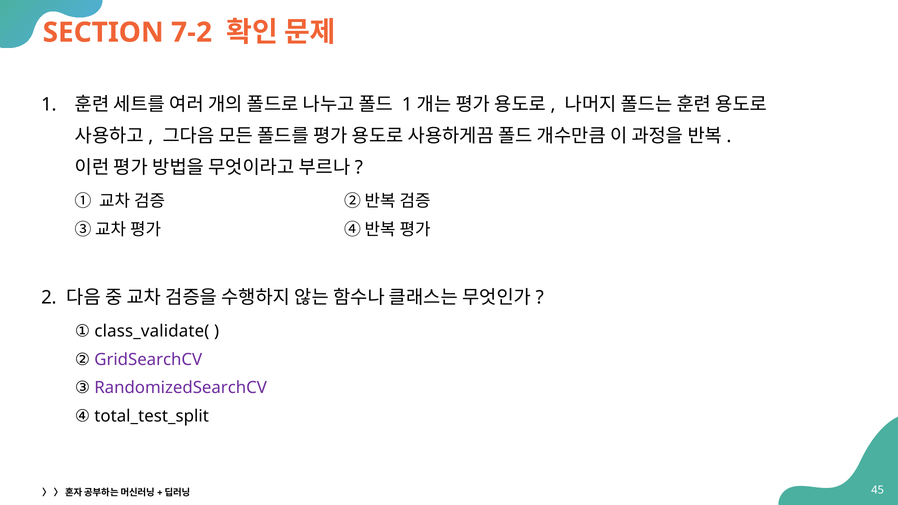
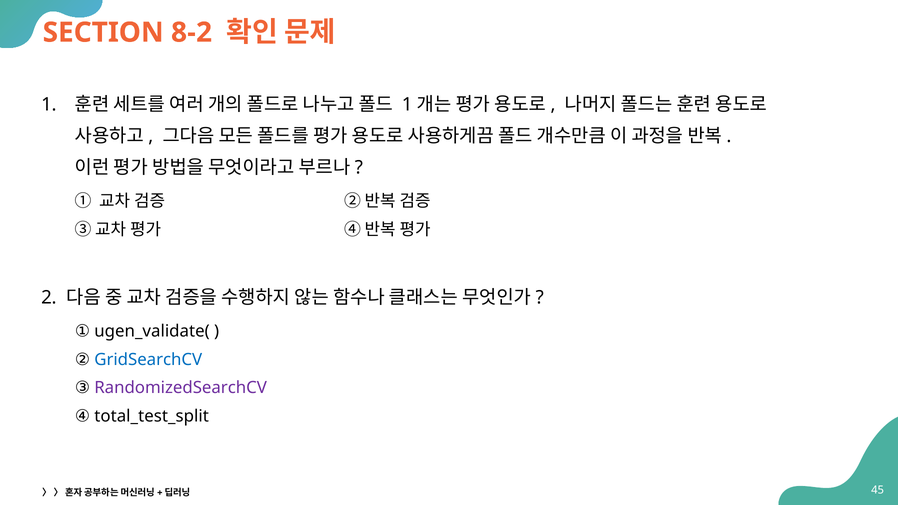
7-2: 7-2 -> 8-2 (192, 32)
class_validate(: class_validate( -> ugen_validate( (152, 331)
GridSearchCV colour: purple -> blue (148, 360)
